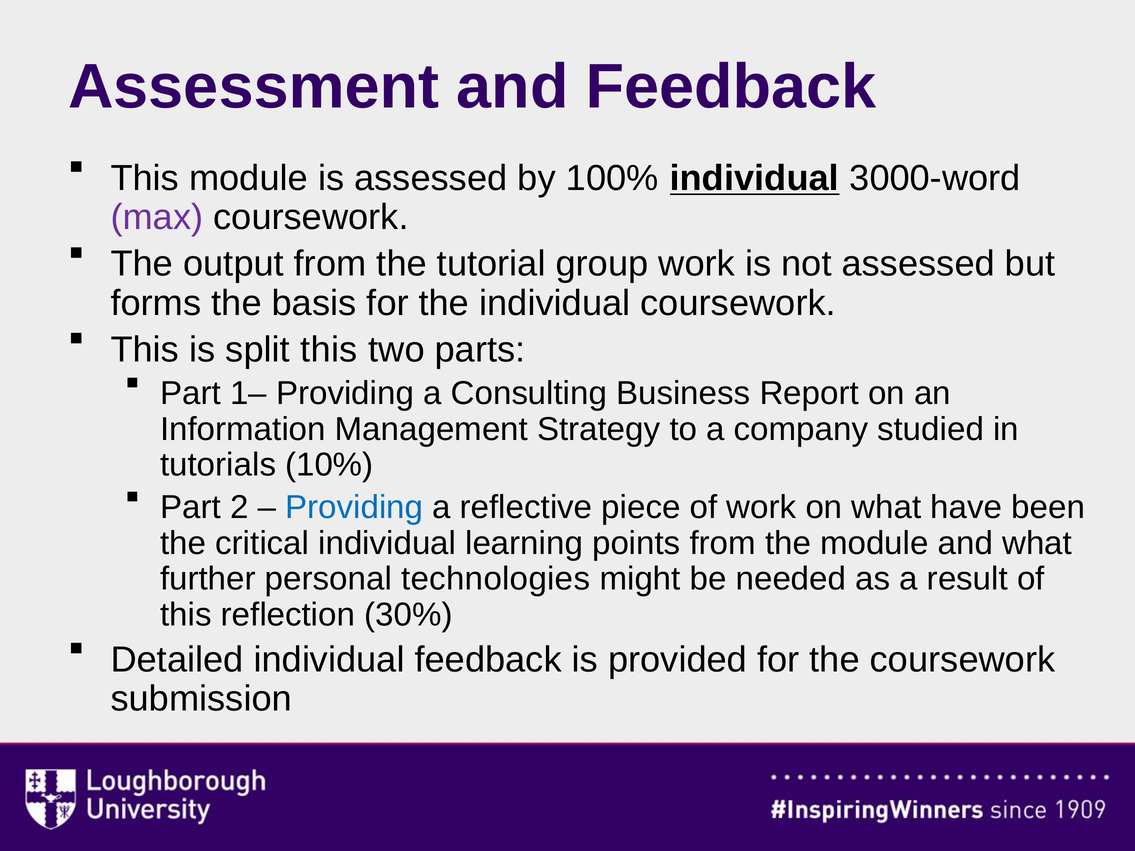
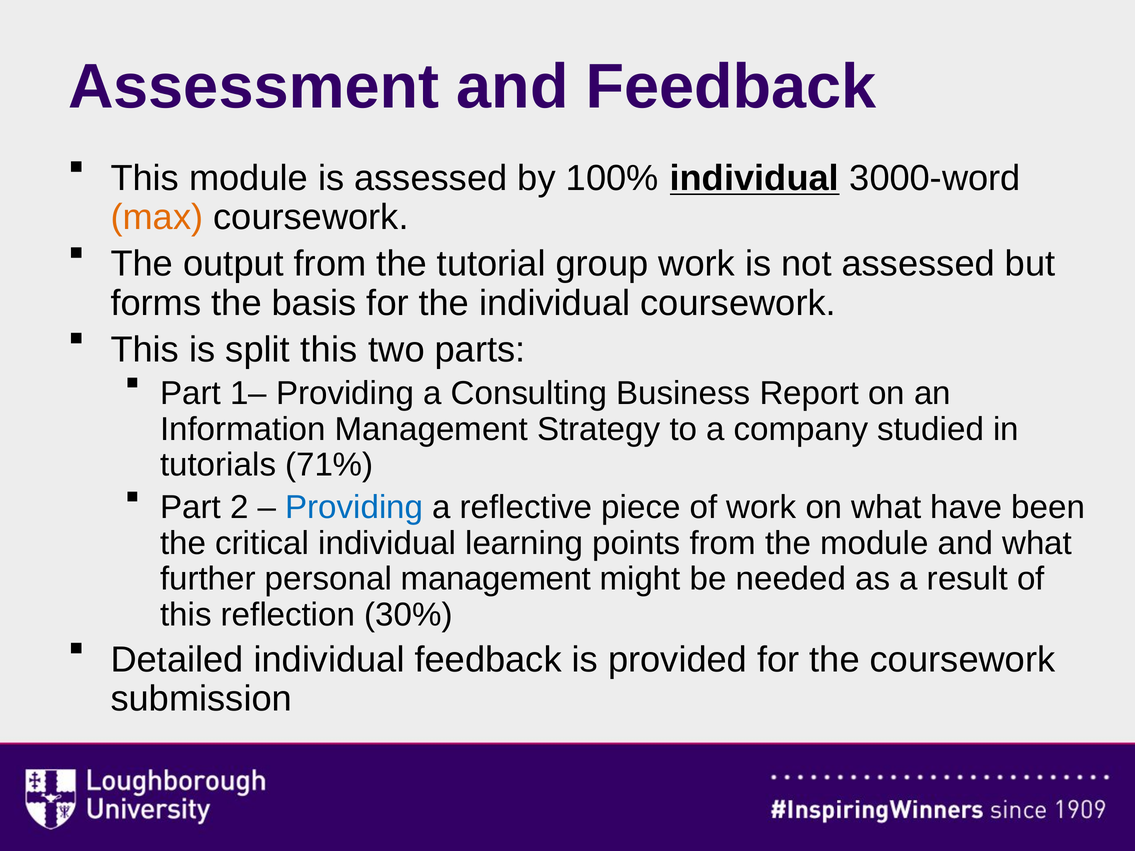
max colour: purple -> orange (157, 218)
10%: 10% -> 71% (329, 465)
personal technologies: technologies -> management (496, 579)
